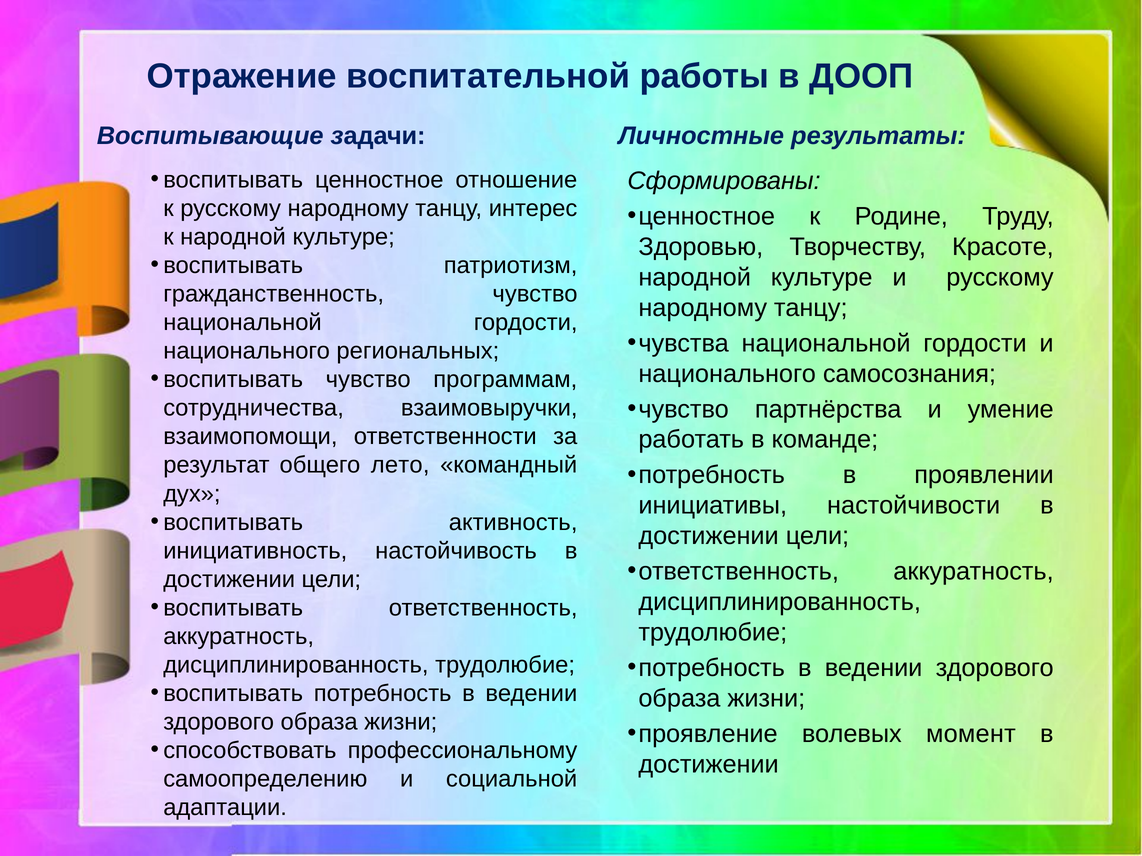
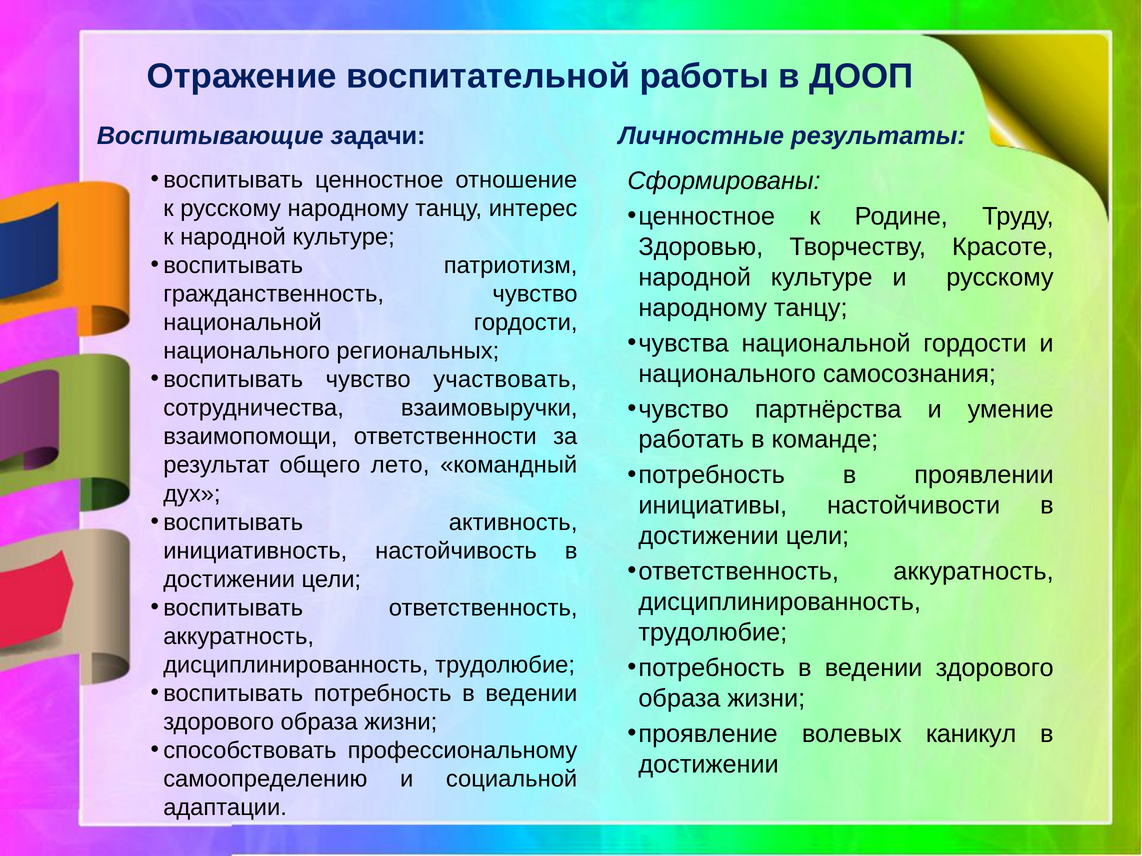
программам: программам -> участвовать (505, 380)
момент: момент -> каникул (971, 734)
